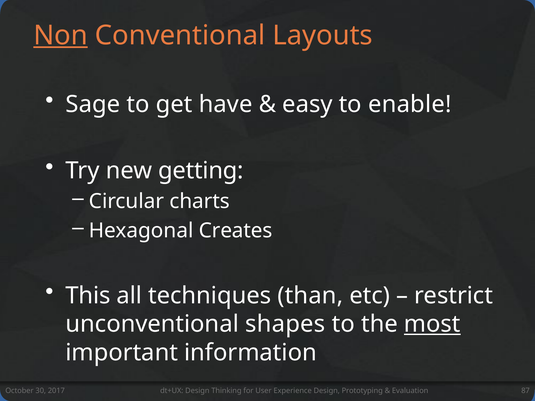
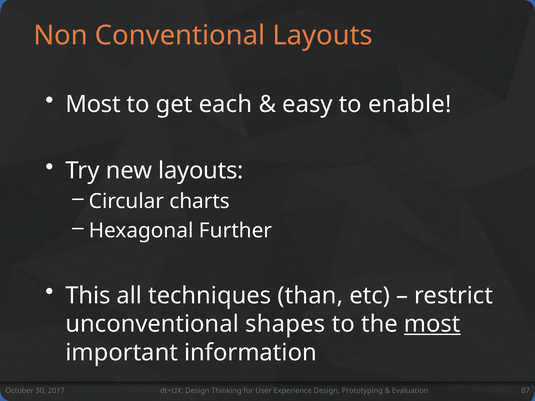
Non underline: present -> none (61, 35)
Sage: Sage -> Most (93, 104)
have: have -> each (225, 104)
new getting: getting -> layouts (201, 171)
Creates: Creates -> Further (236, 231)
